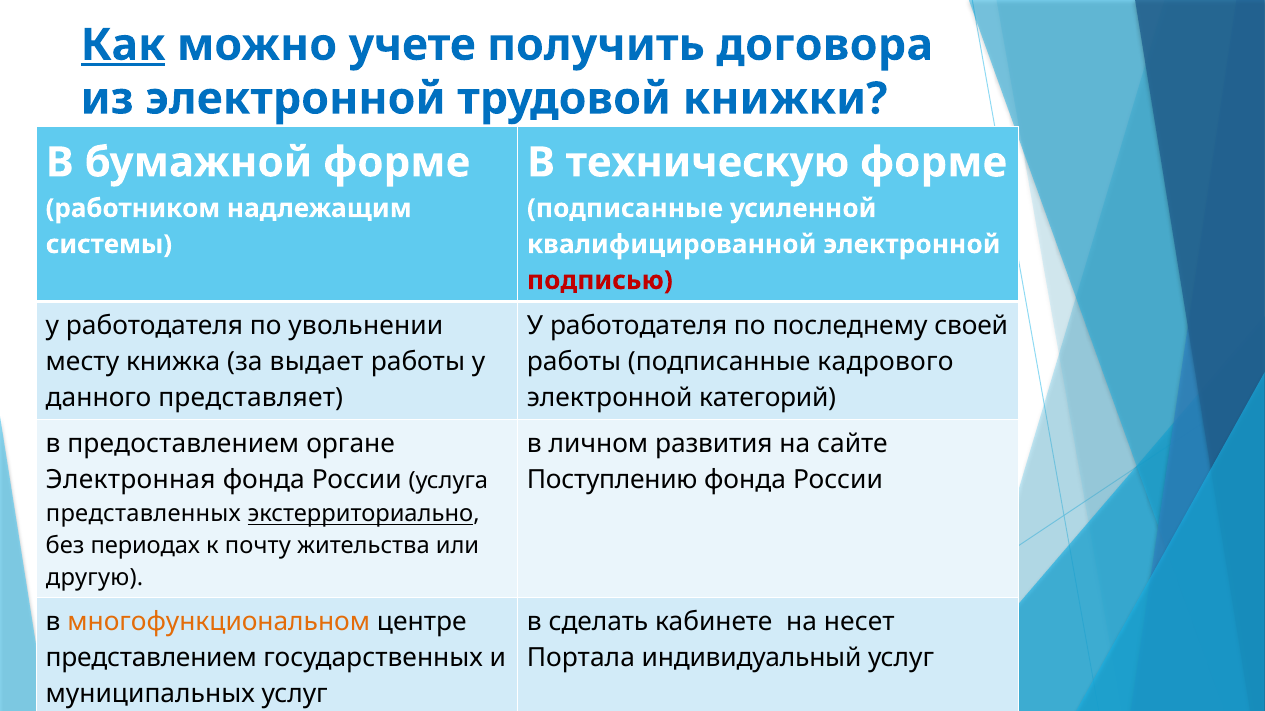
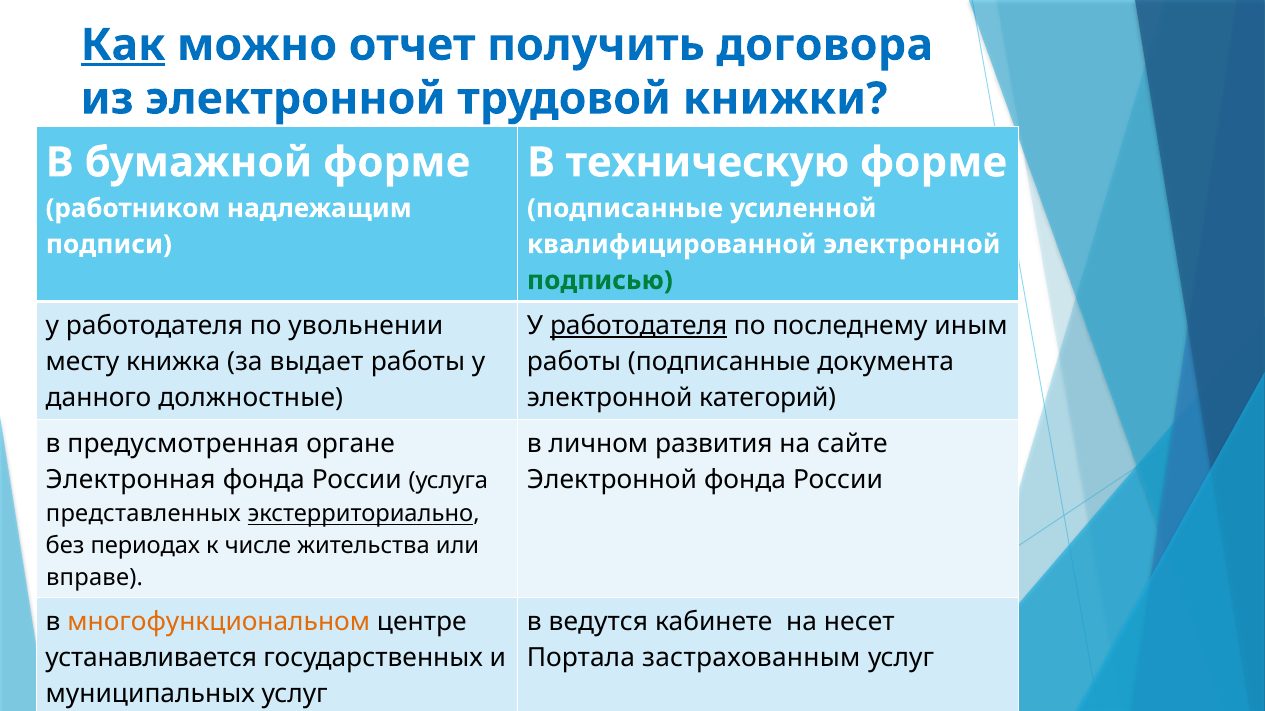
учете: учете -> отчет (412, 45)
системы: системы -> подписи (109, 245)
подписью colour: red -> green (600, 281)
работодателя underline: none -> present (639, 326)
своей: своей -> иным (971, 326)
кадрового: кадрового -> документа (886, 362)
представляет: представляет -> должностные (251, 398)
предоставлением: предоставлением -> предусмотренная (183, 444)
Поступлению: Поступлению -> Электронной (612, 480)
почту: почту -> числе (258, 546)
другую: другую -> вправе (95, 578)
сделать: сделать -> ведутся (598, 622)
представлением: представлением -> устанавливается (151, 658)
индивидуальный: индивидуальный -> застрахованным (751, 658)
